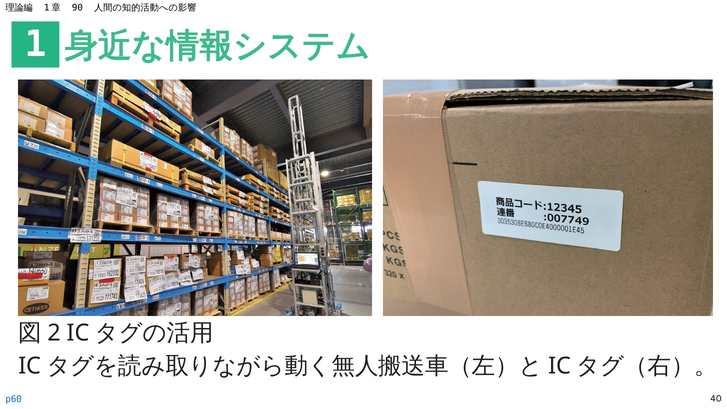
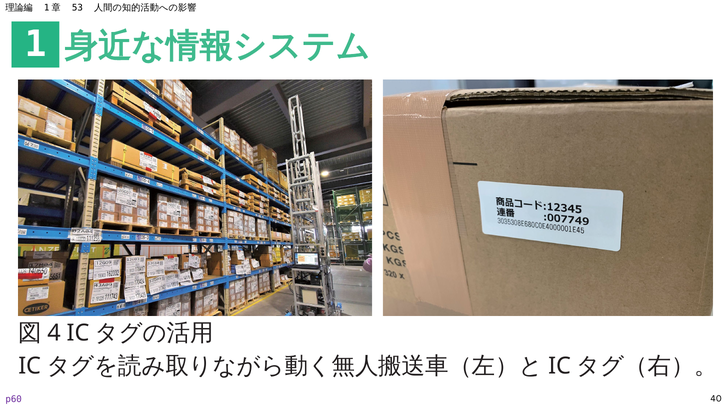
90: 90 -> 53 (77, 8)
2: 2 -> 4 (54, 333)
p60 colour: blue -> purple (14, 399)
